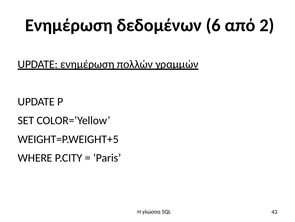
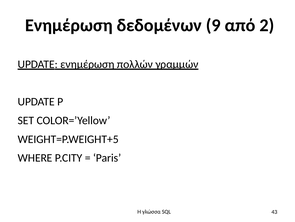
6: 6 -> 9 (213, 25)
